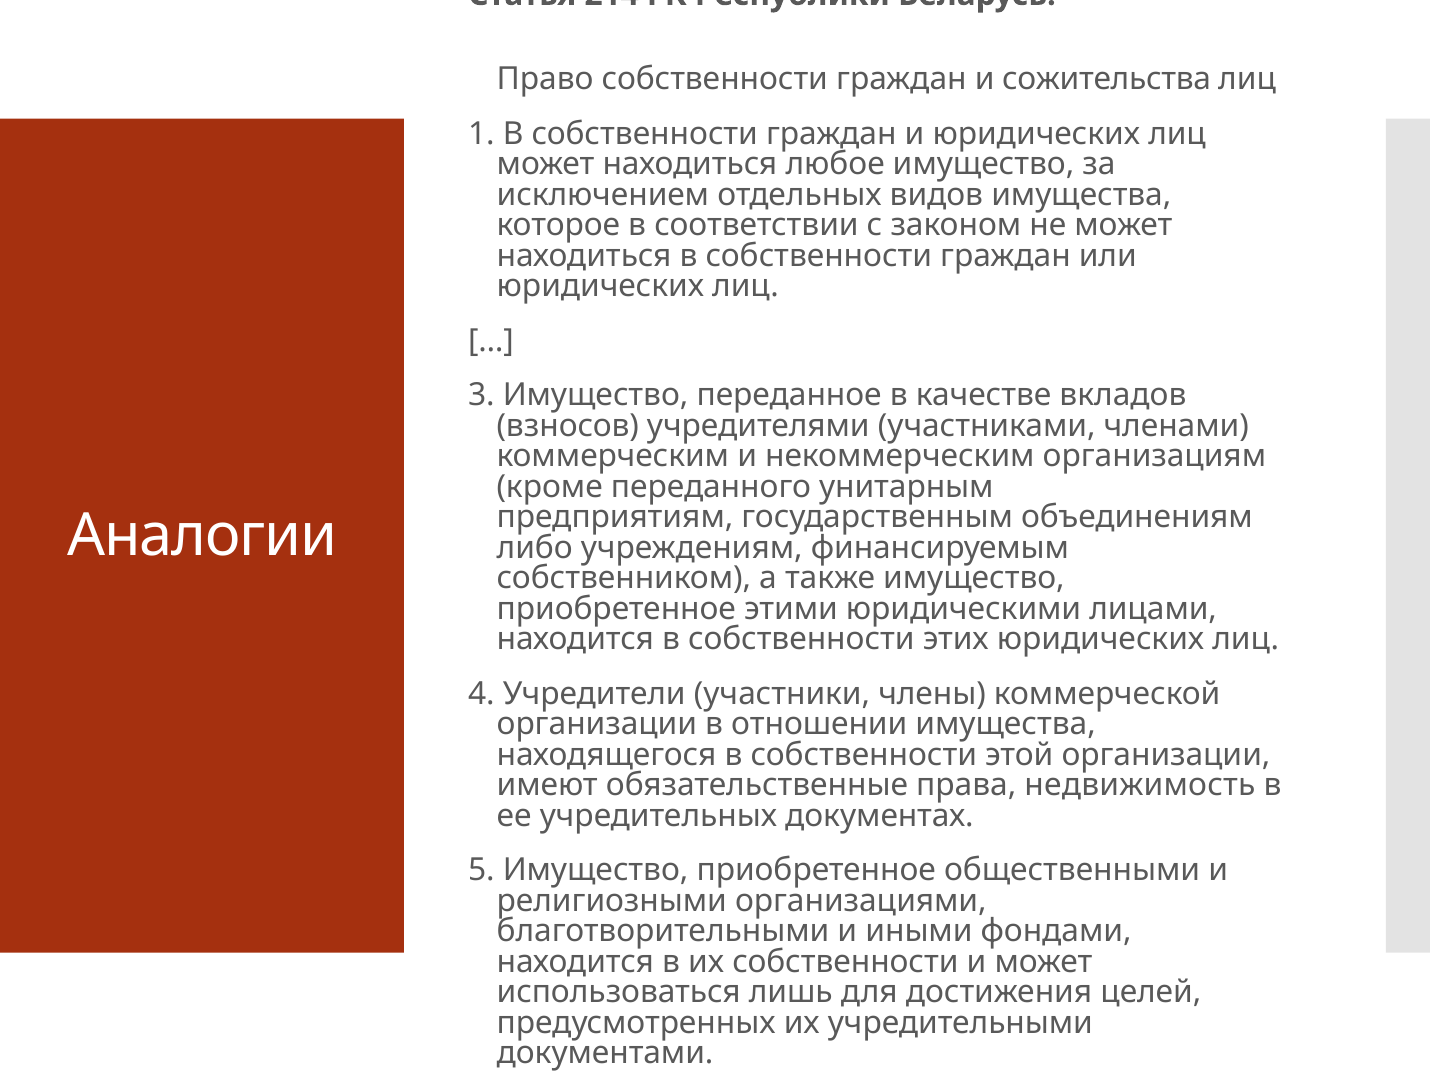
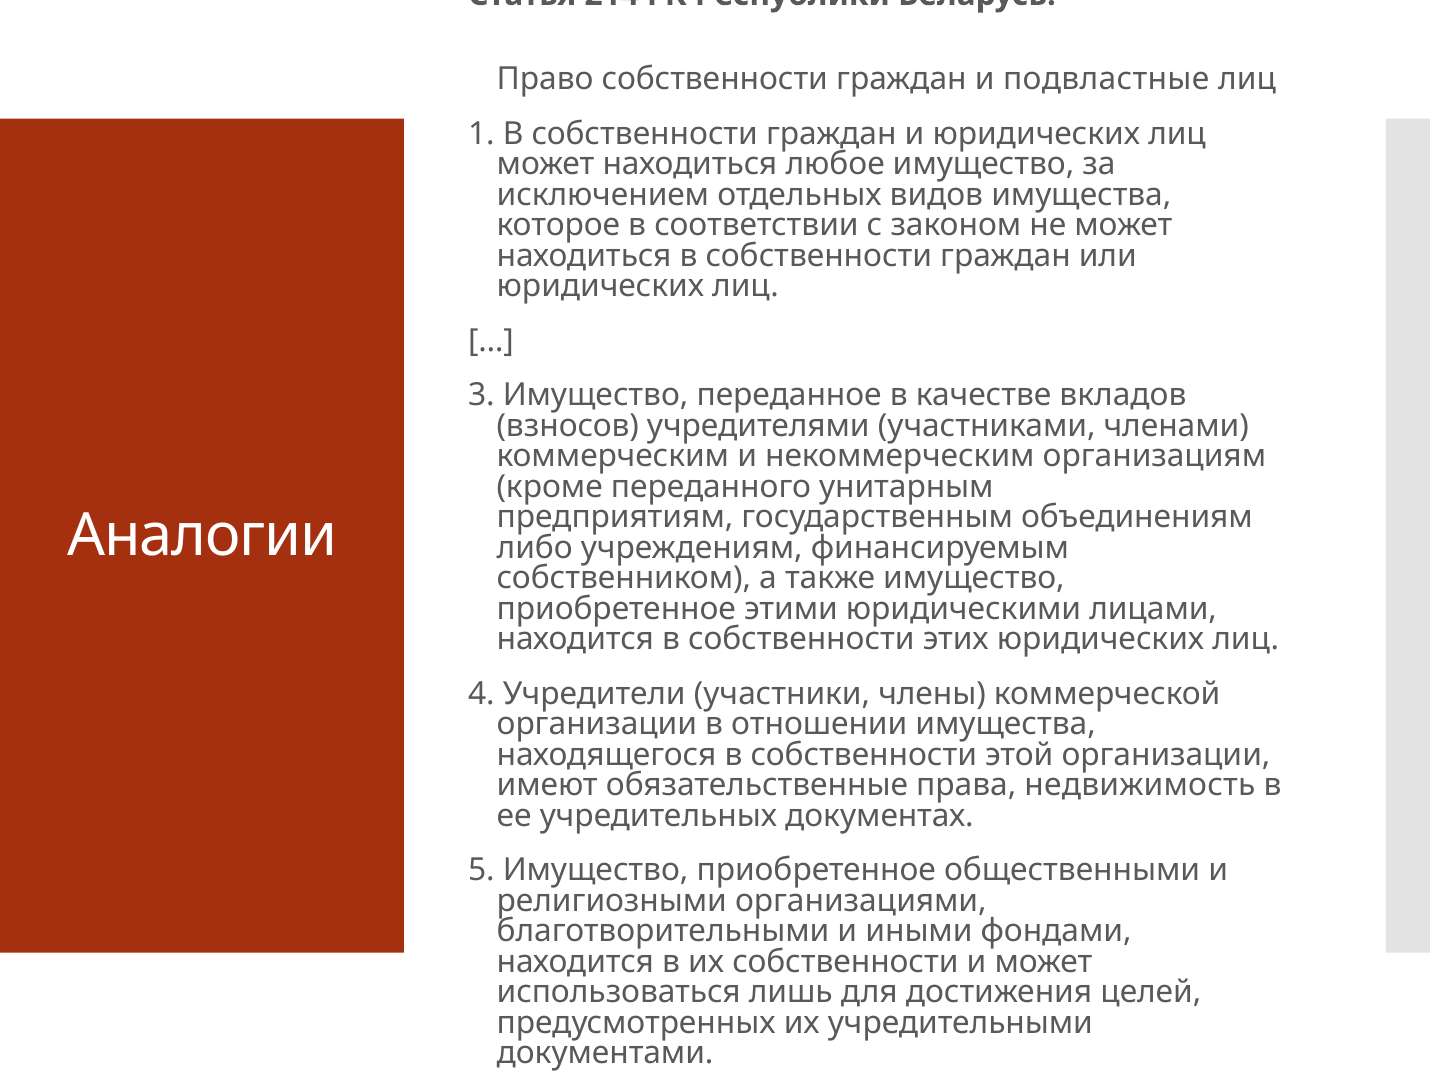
сожительства: сожительства -> подвластные (1106, 79)
